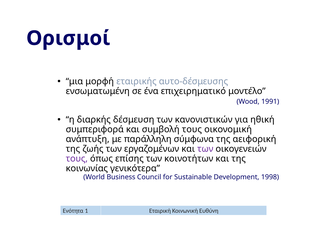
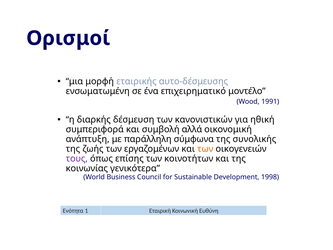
συμβολή τους: τους -> αλλά (192, 129)
αειφορική: αειφορική -> συνολικής (254, 139)
των colour: purple -> orange (205, 149)
